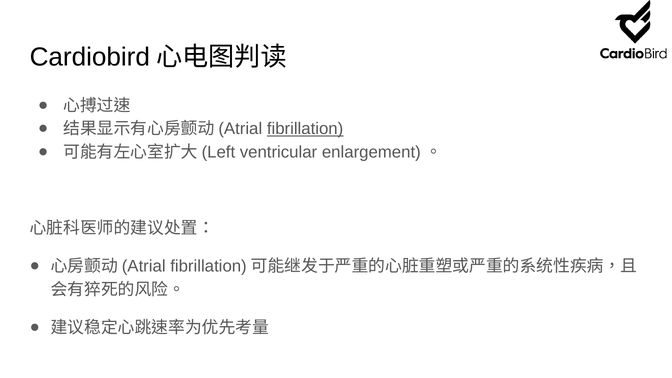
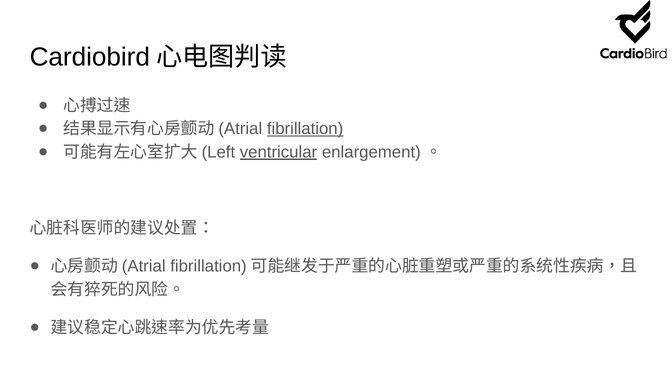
ventricular underline: none -> present (279, 152)
